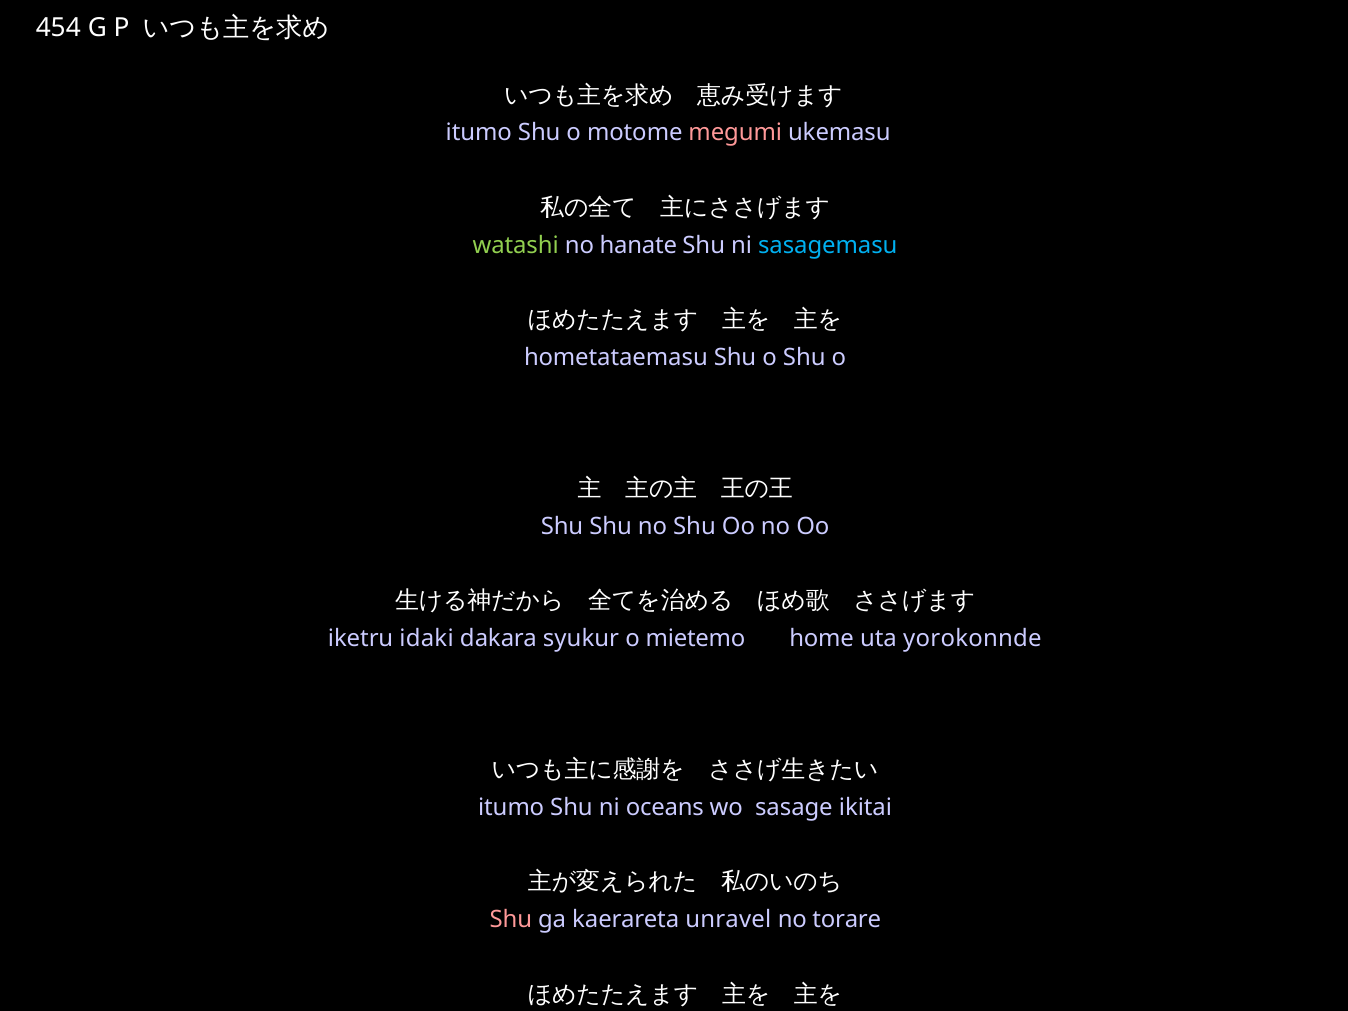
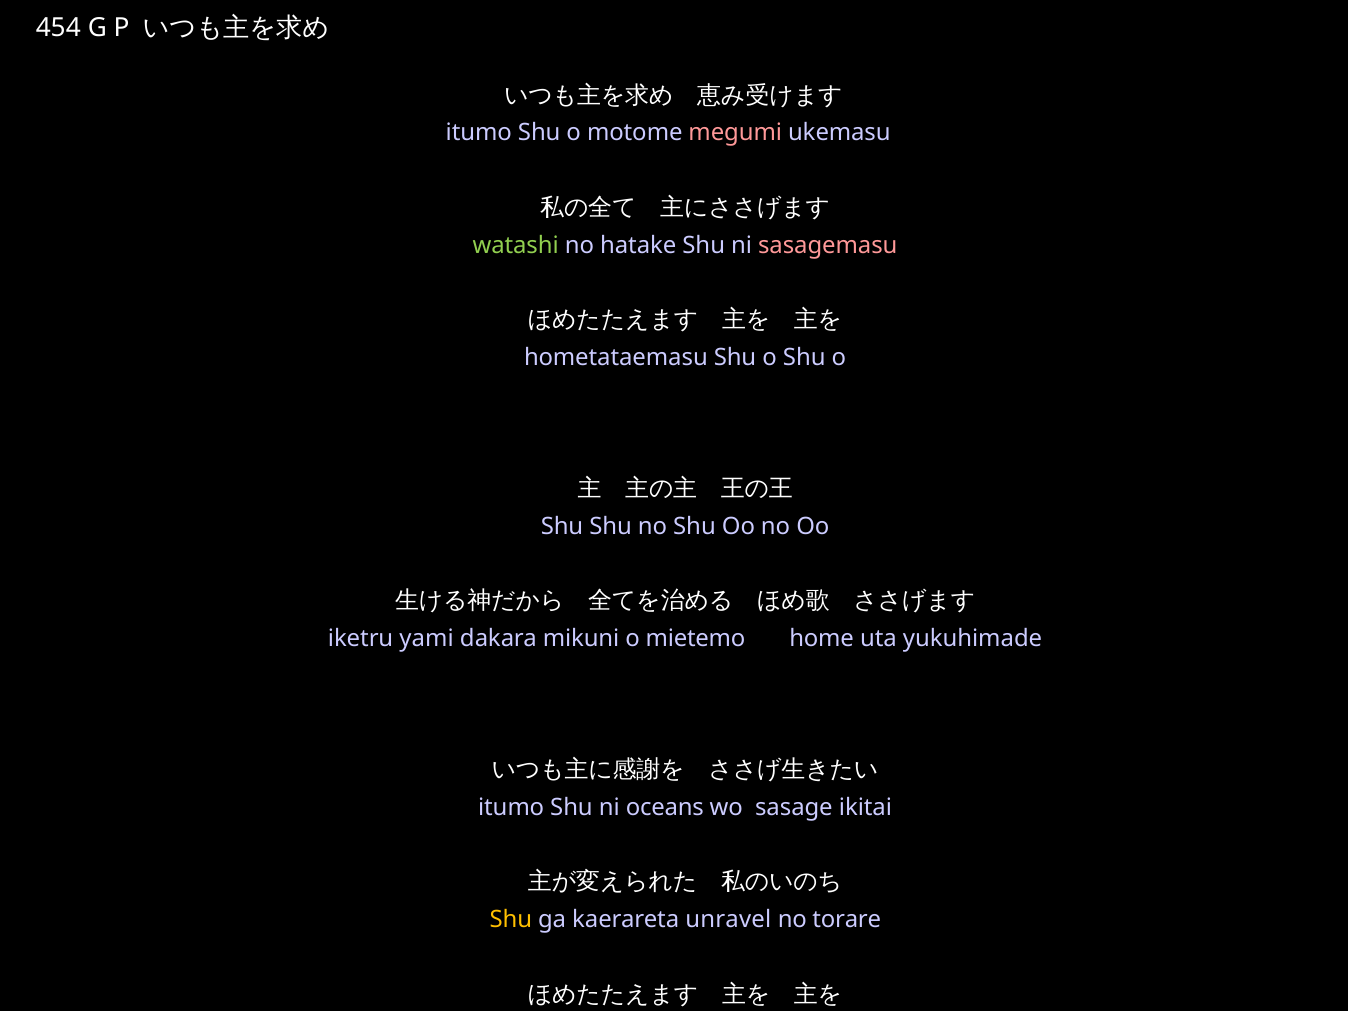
hanate: hanate -> hatake (638, 245)
sasagemasu colour: light blue -> pink (828, 245)
idaki: idaki -> yami (427, 639)
syukur: syukur -> mikuni (581, 639)
yorokonnde: yorokonnde -> yukuhimade (973, 639)
Shu colour: pink -> yellow (511, 920)
